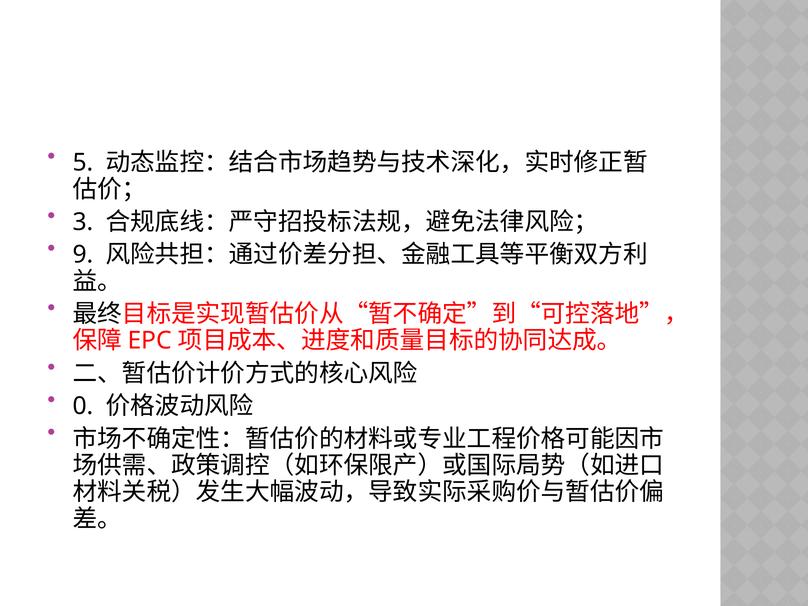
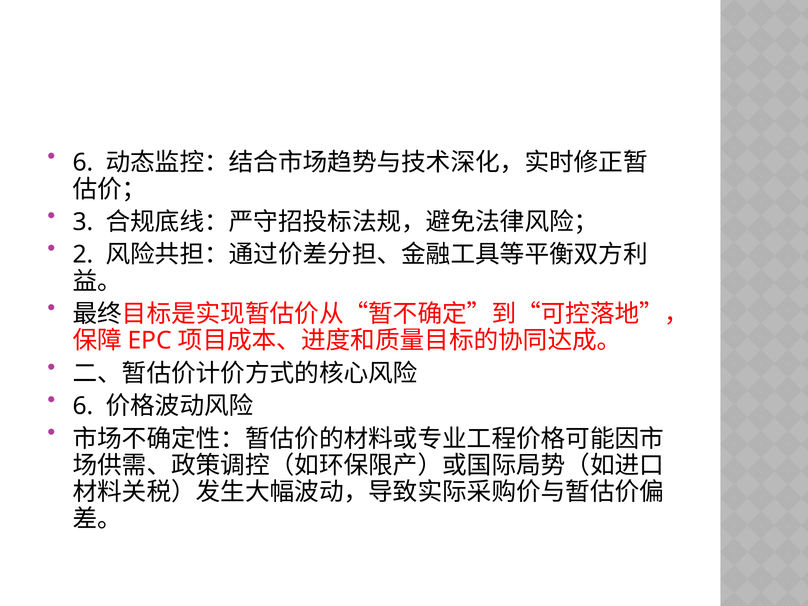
5: 5 -> 6 (83, 163)
9: 9 -> 2 (83, 255)
0: 0 -> 6 (83, 406)
